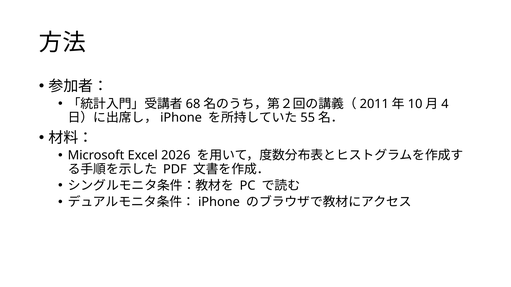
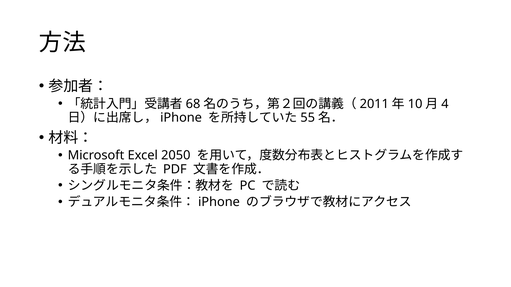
2026: 2026 -> 2050 (176, 156)
